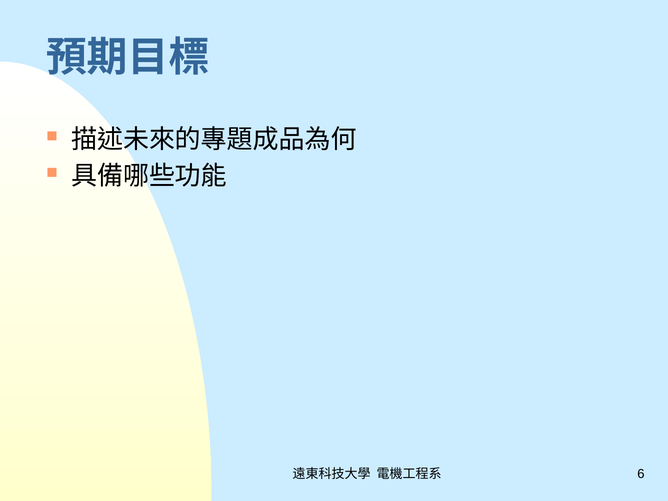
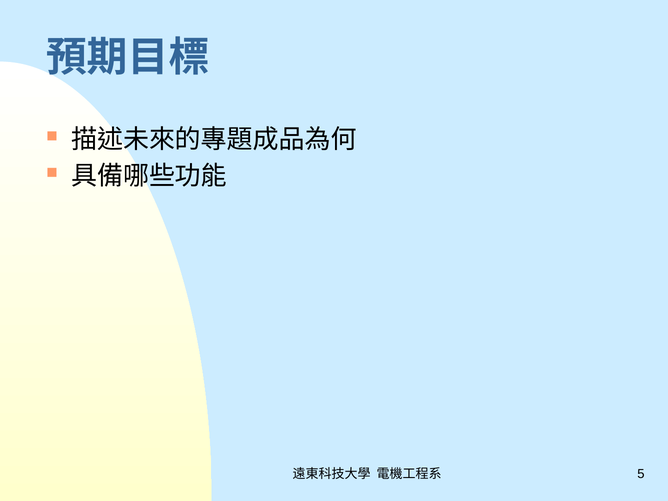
6: 6 -> 5 (641, 474)
